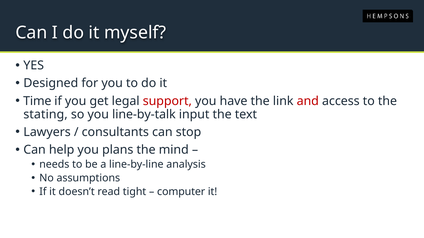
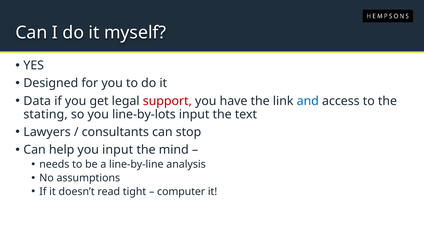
Time: Time -> Data (37, 101)
and colour: red -> blue (308, 101)
line-by-talk: line-by-talk -> line-by-lots (144, 115)
you plans: plans -> input (118, 150)
